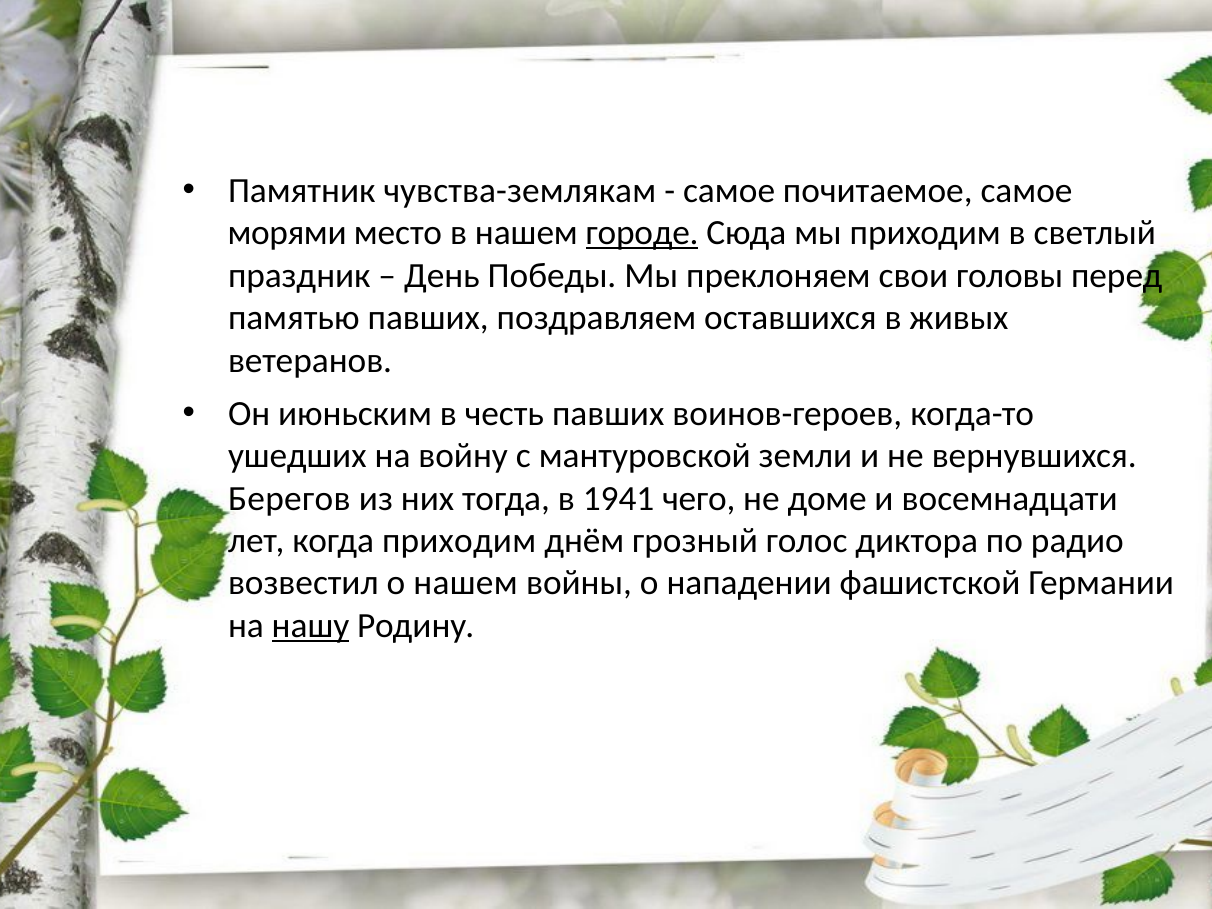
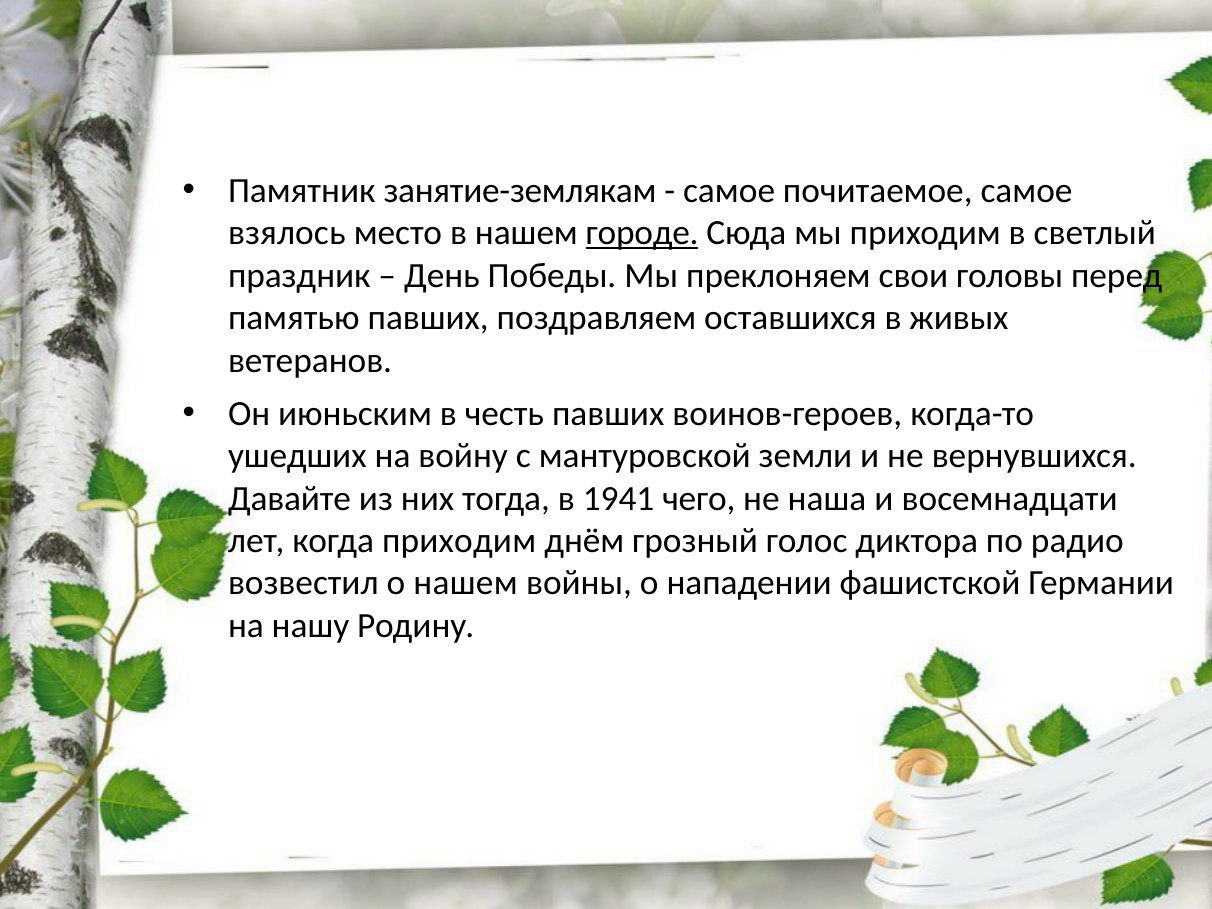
чувства-землякам: чувства-землякам -> занятие-землякам (520, 191)
морями: морями -> взялось (287, 233)
Берегов: Берегов -> Давайте (290, 498)
доме: доме -> наша (827, 498)
нашу underline: present -> none (310, 626)
